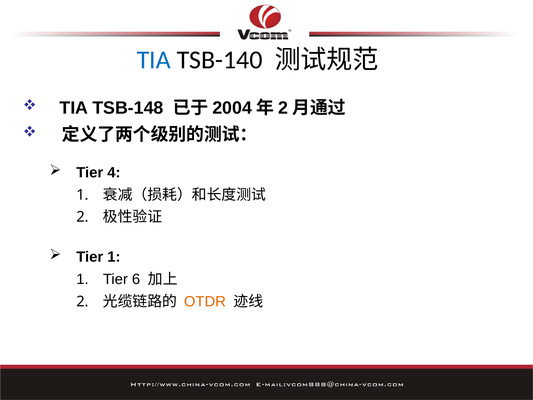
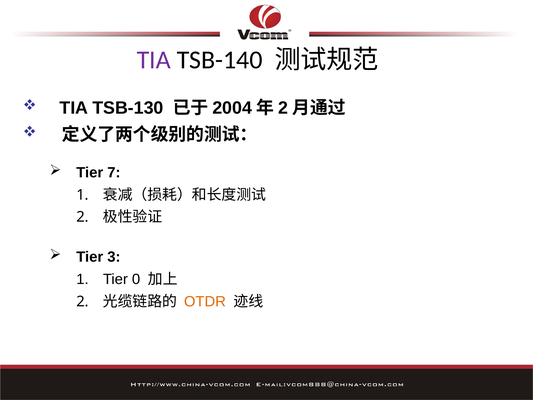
TIA colour: blue -> purple (154, 60)
TSB-148: TSB-148 -> TSB-130 (128, 108)
4: 4 -> 7 (114, 172)
Tier 1: 1 -> 3 (114, 257)
6: 6 -> 0 (136, 279)
